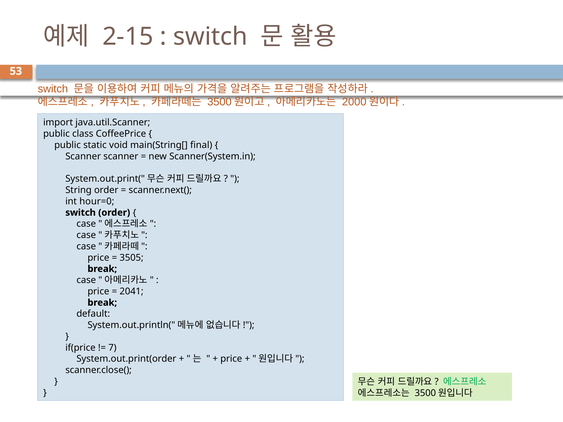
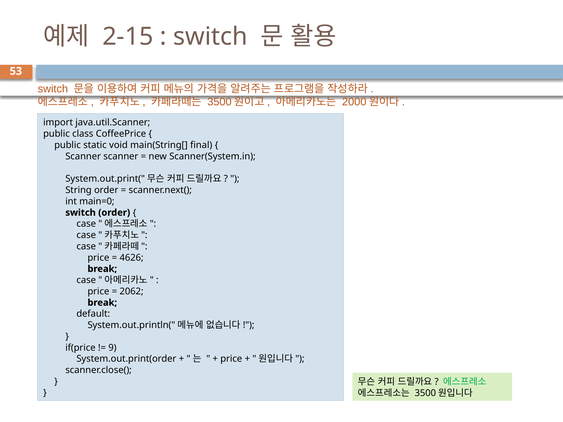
hour=0: hour=0 -> main=0 (97, 201)
3505: 3505 -> 4626 (132, 258)
2041: 2041 -> 2062 (132, 292)
7: 7 -> 9 (112, 348)
